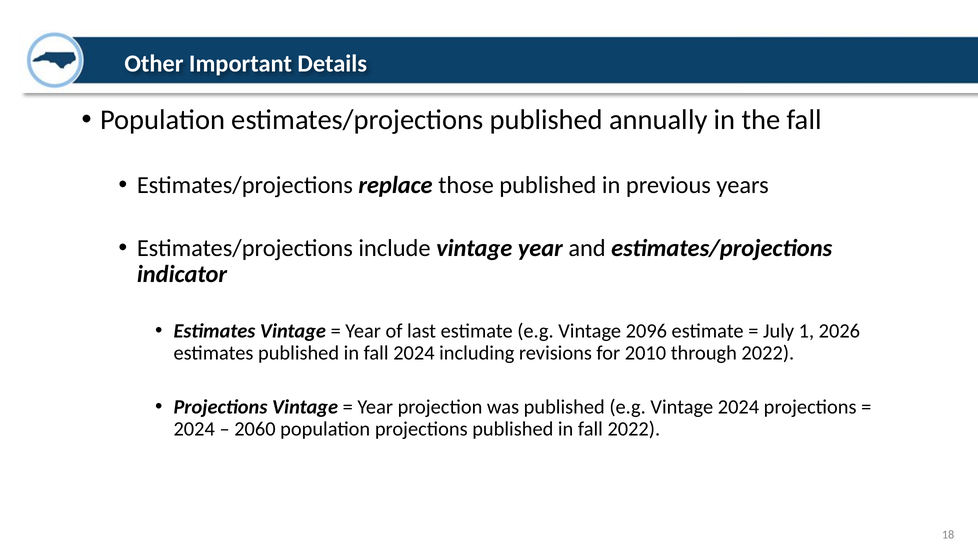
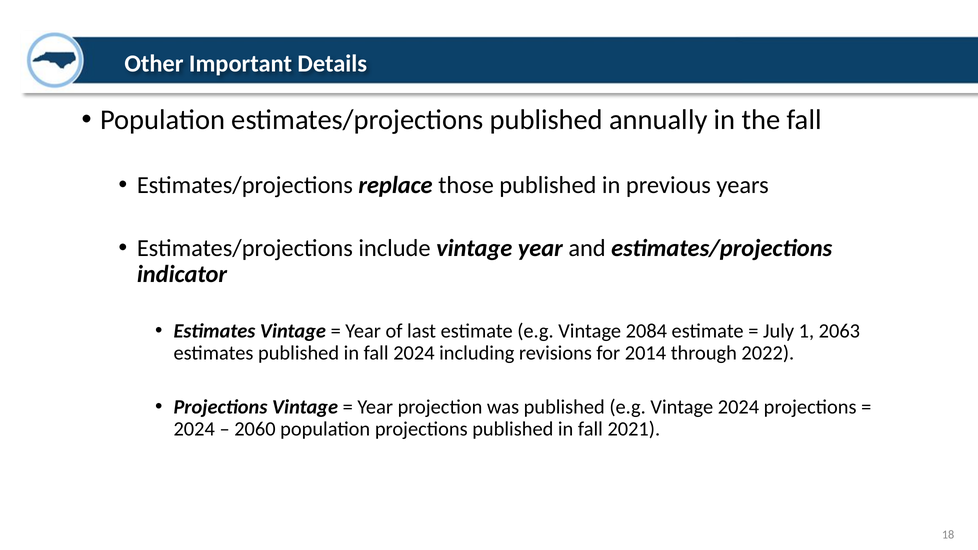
2096: 2096 -> 2084 (646, 331)
2026: 2026 -> 2063 (839, 331)
2010: 2010 -> 2014 (645, 353)
fall 2022: 2022 -> 2021 (634, 429)
